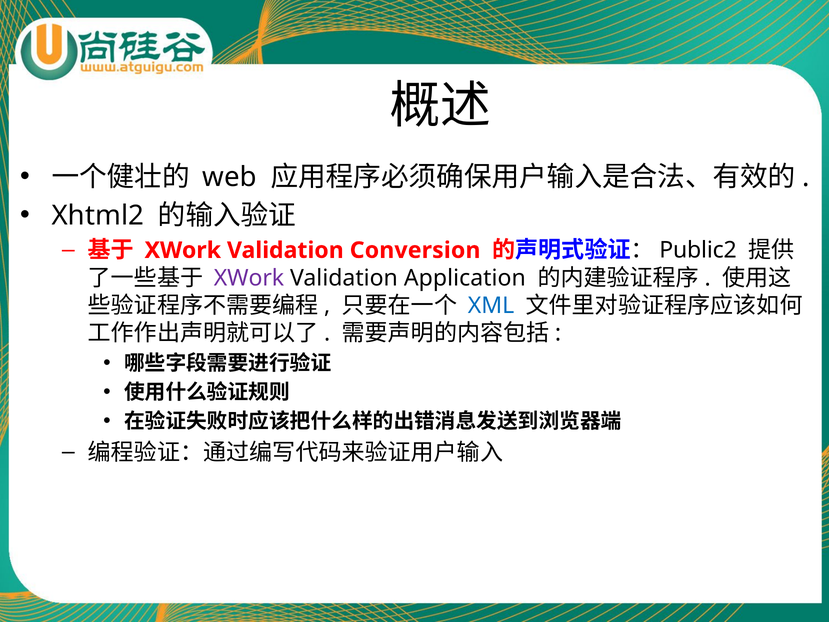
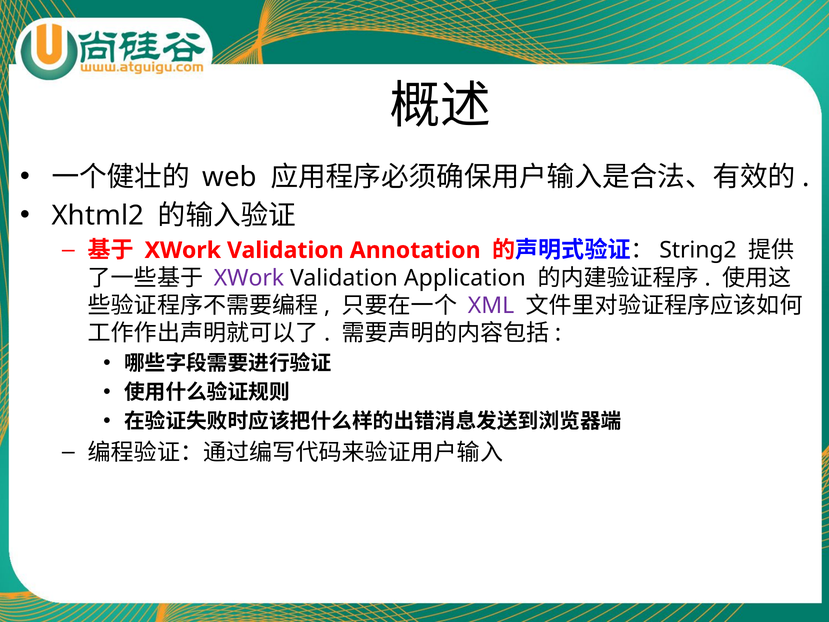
Conversion: Conversion -> Annotation (415, 250)
Public2: Public2 -> String2 (698, 250)
XML colour: blue -> purple (491, 305)
